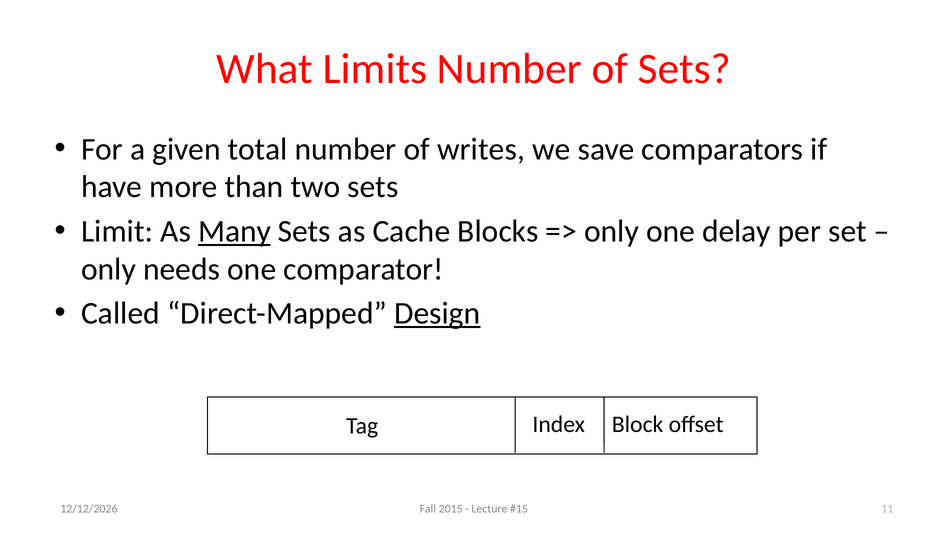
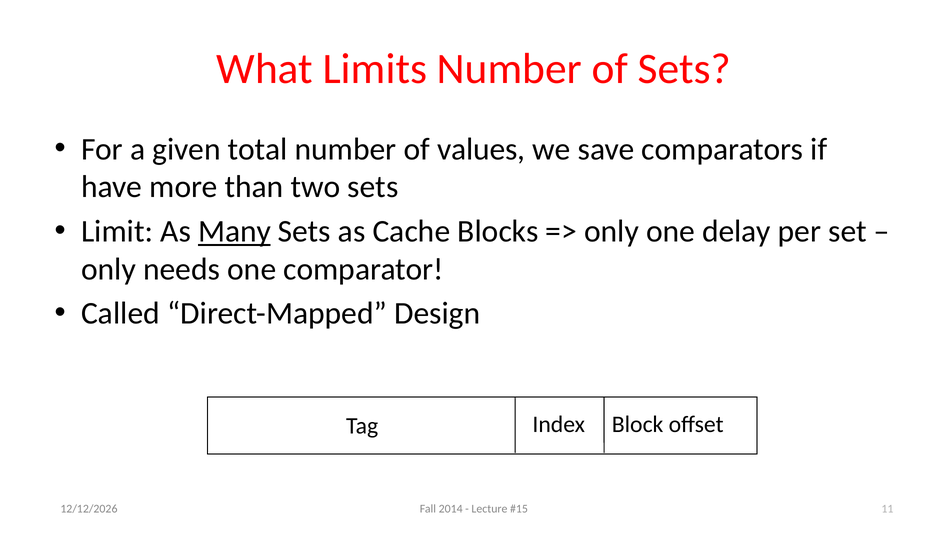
writes: writes -> values (481, 149)
Design underline: present -> none (437, 314)
2015: 2015 -> 2014 (451, 509)
